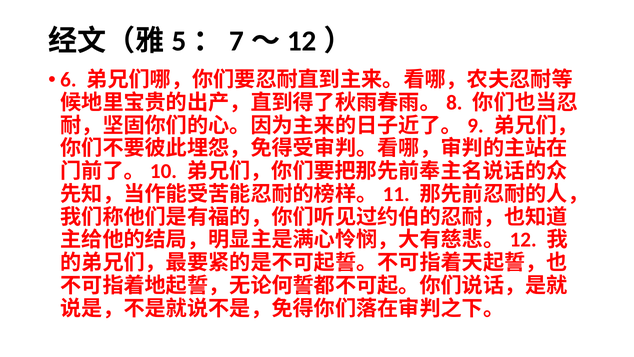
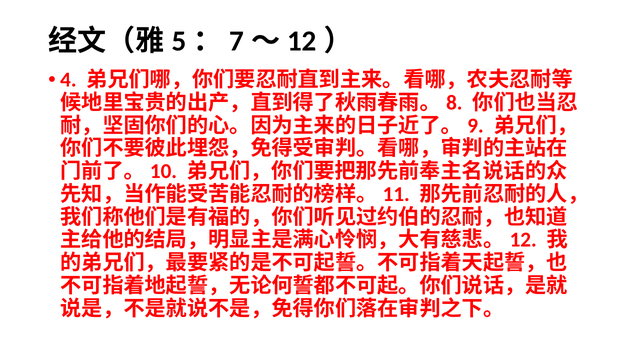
6: 6 -> 4 (68, 80)
